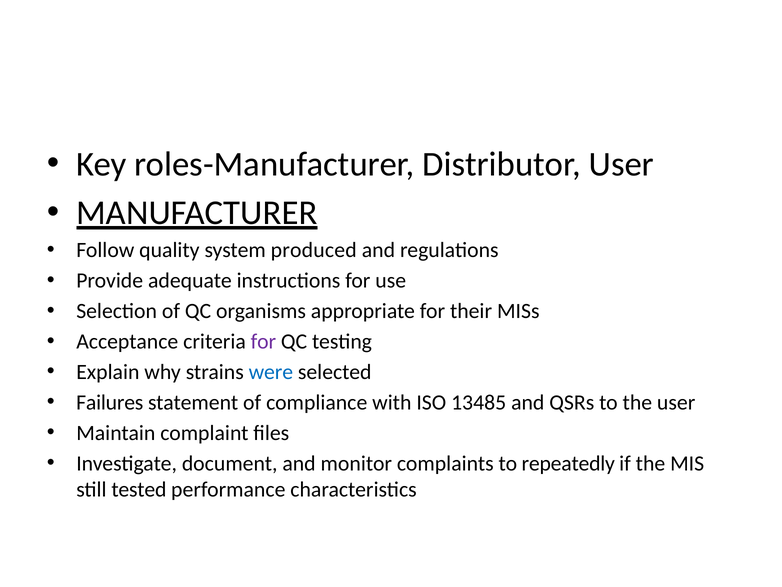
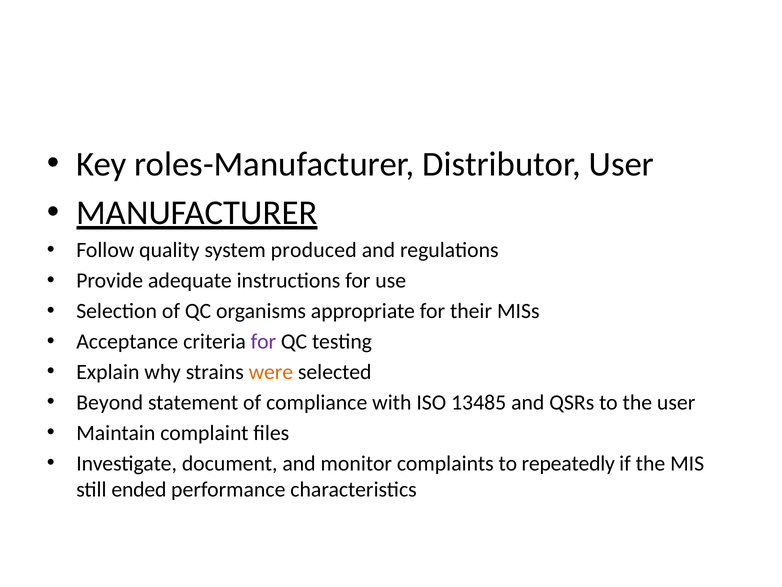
were colour: blue -> orange (271, 372)
Failures: Failures -> Beyond (110, 402)
tested: tested -> ended (139, 489)
